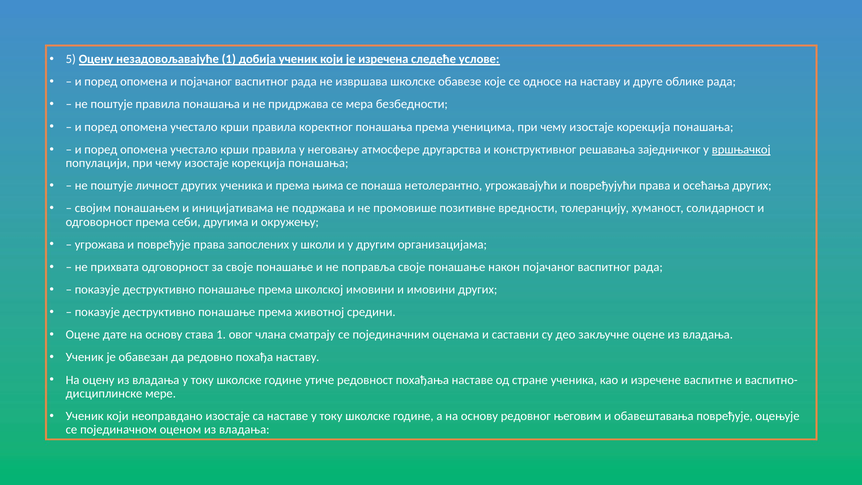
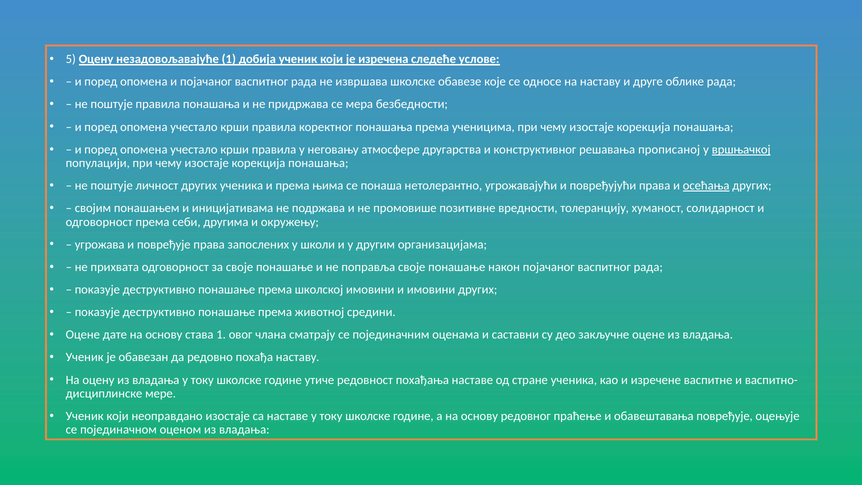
заједничког: заједничког -> прописаној (669, 149)
осећања underline: none -> present (706, 186)
његовим: његовим -> праћење (578, 416)
